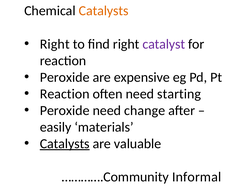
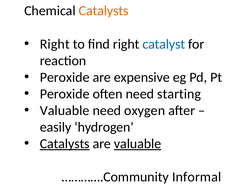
catalyst colour: purple -> blue (164, 44)
Reaction: Reaction -> Peroxide (65, 94)
Peroxide: Peroxide -> Valuable (65, 111)
change: change -> oxygen (145, 111)
materials: materials -> hydrogen (104, 127)
valuable underline: none -> present (138, 144)
